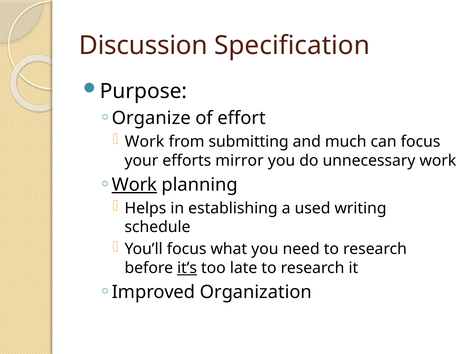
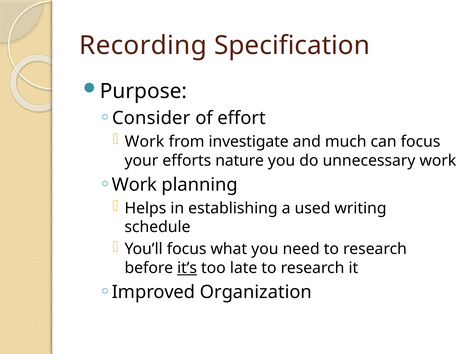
Discussion: Discussion -> Recording (143, 45)
Organize: Organize -> Consider (151, 118)
submitting: submitting -> investigate (249, 142)
mirror: mirror -> nature (240, 160)
Work underline: present -> none (134, 185)
